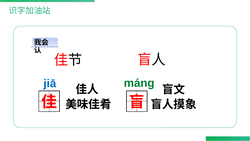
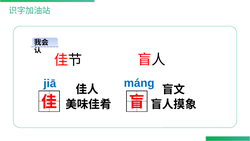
máng colour: green -> blue (139, 83)
